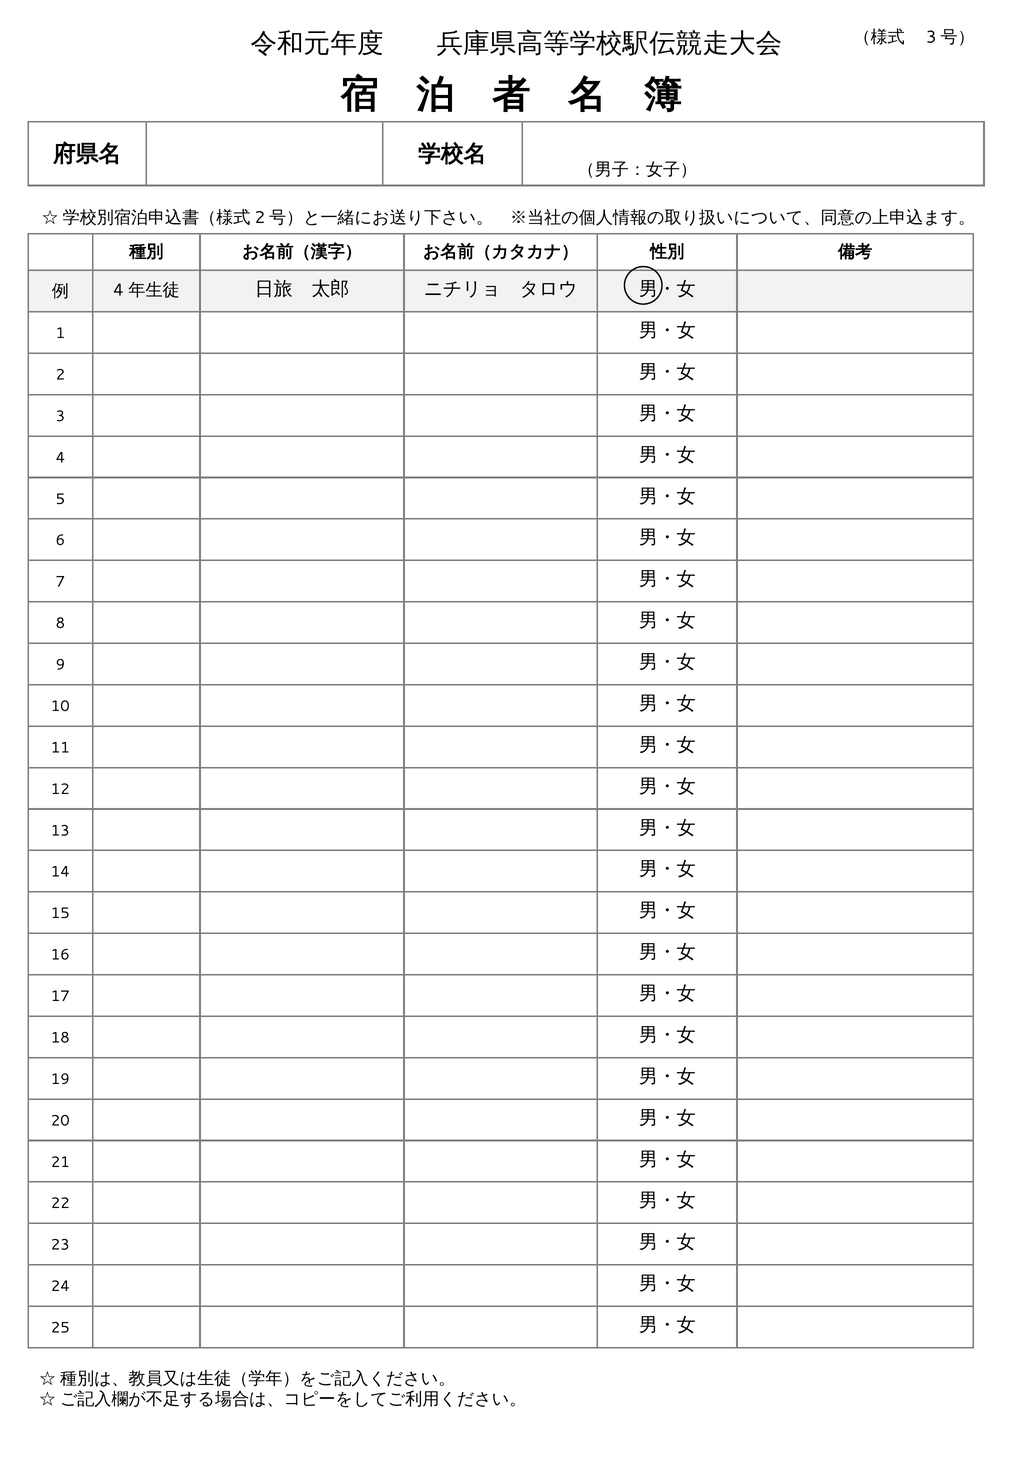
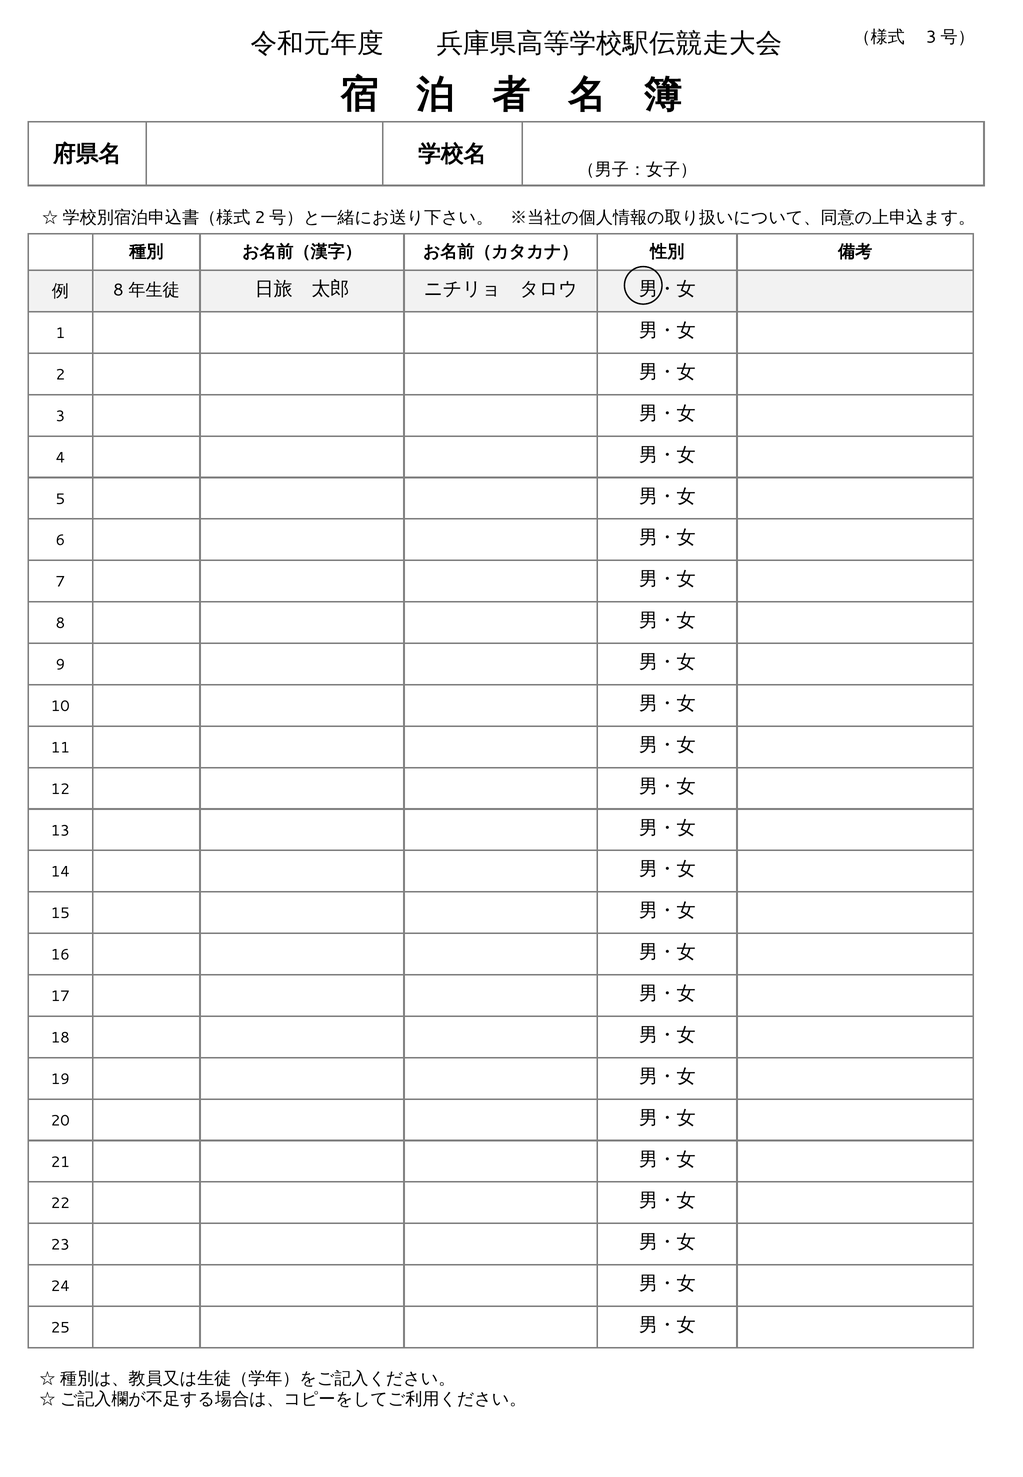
4: 4 -> 8 (118, 290)
